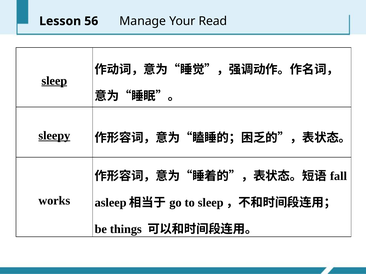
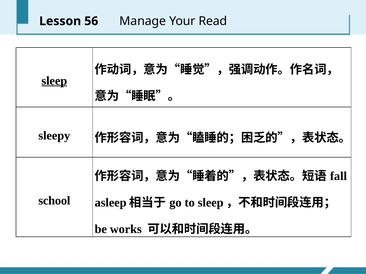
sleepy underline: present -> none (54, 136)
works: works -> school (54, 201)
things: things -> works (126, 230)
